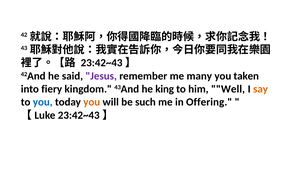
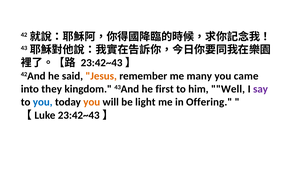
Jesus colour: purple -> orange (101, 76)
taken: taken -> came (246, 76)
fiery: fiery -> they (52, 89)
king: king -> first (165, 89)
say colour: orange -> purple (261, 89)
such: such -> light (145, 102)
